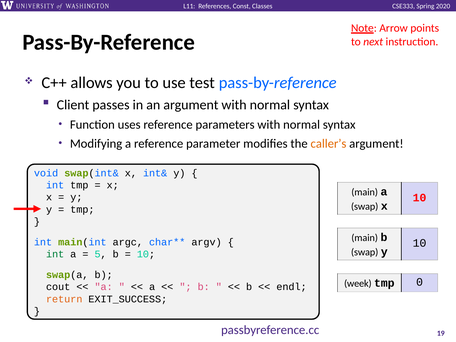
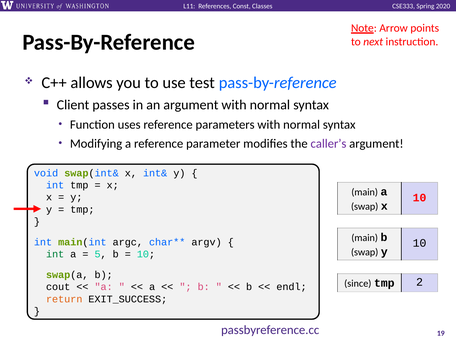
caller’s colour: orange -> purple (328, 144)
week: week -> since (358, 283)
0: 0 -> 2 (420, 282)
